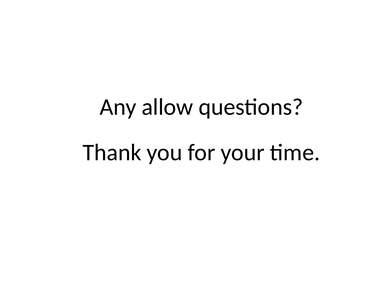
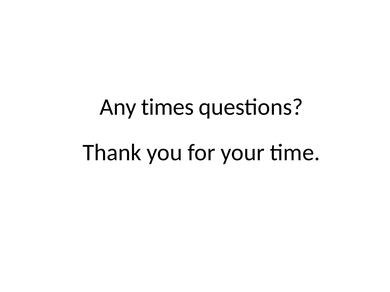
allow: allow -> times (168, 107)
